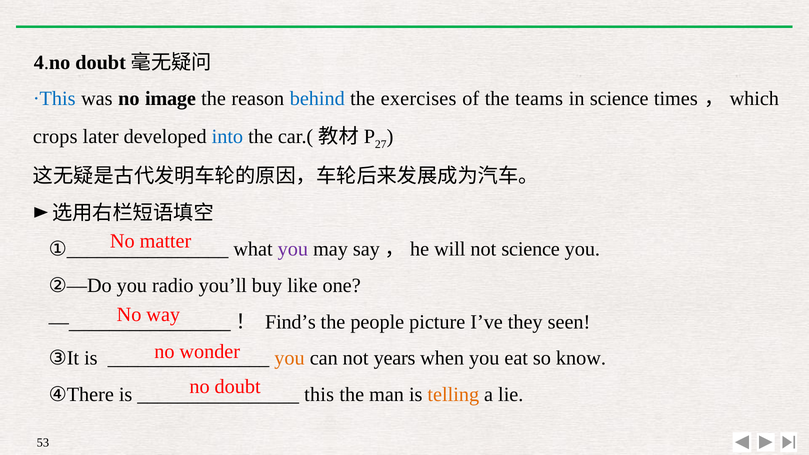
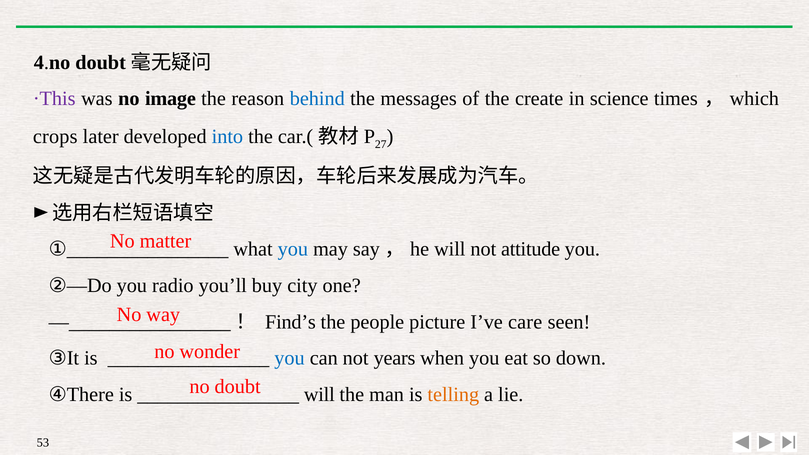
·This colour: blue -> purple (54, 99)
exercises: exercises -> messages (419, 99)
teams: teams -> create (539, 99)
you colour: purple -> blue (293, 249)
not science: science -> attitude (531, 249)
like: like -> city (302, 285)
they: they -> care (525, 322)
you colour: orange -> blue (290, 358)
know: know -> down (581, 358)
this: this -> will (319, 395)
